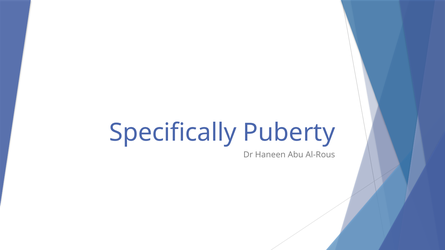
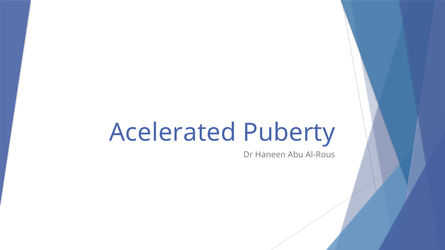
Specifically: Specifically -> Acelerated (173, 133)
